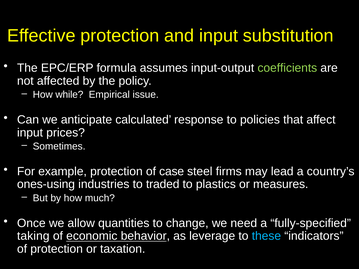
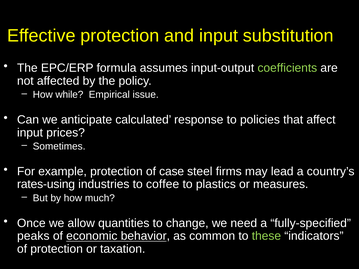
ones-using: ones-using -> rates-using (46, 184)
traded: traded -> coffee (163, 184)
taking: taking -> peaks (33, 236)
leverage: leverage -> common (212, 236)
these colour: light blue -> light green (266, 236)
